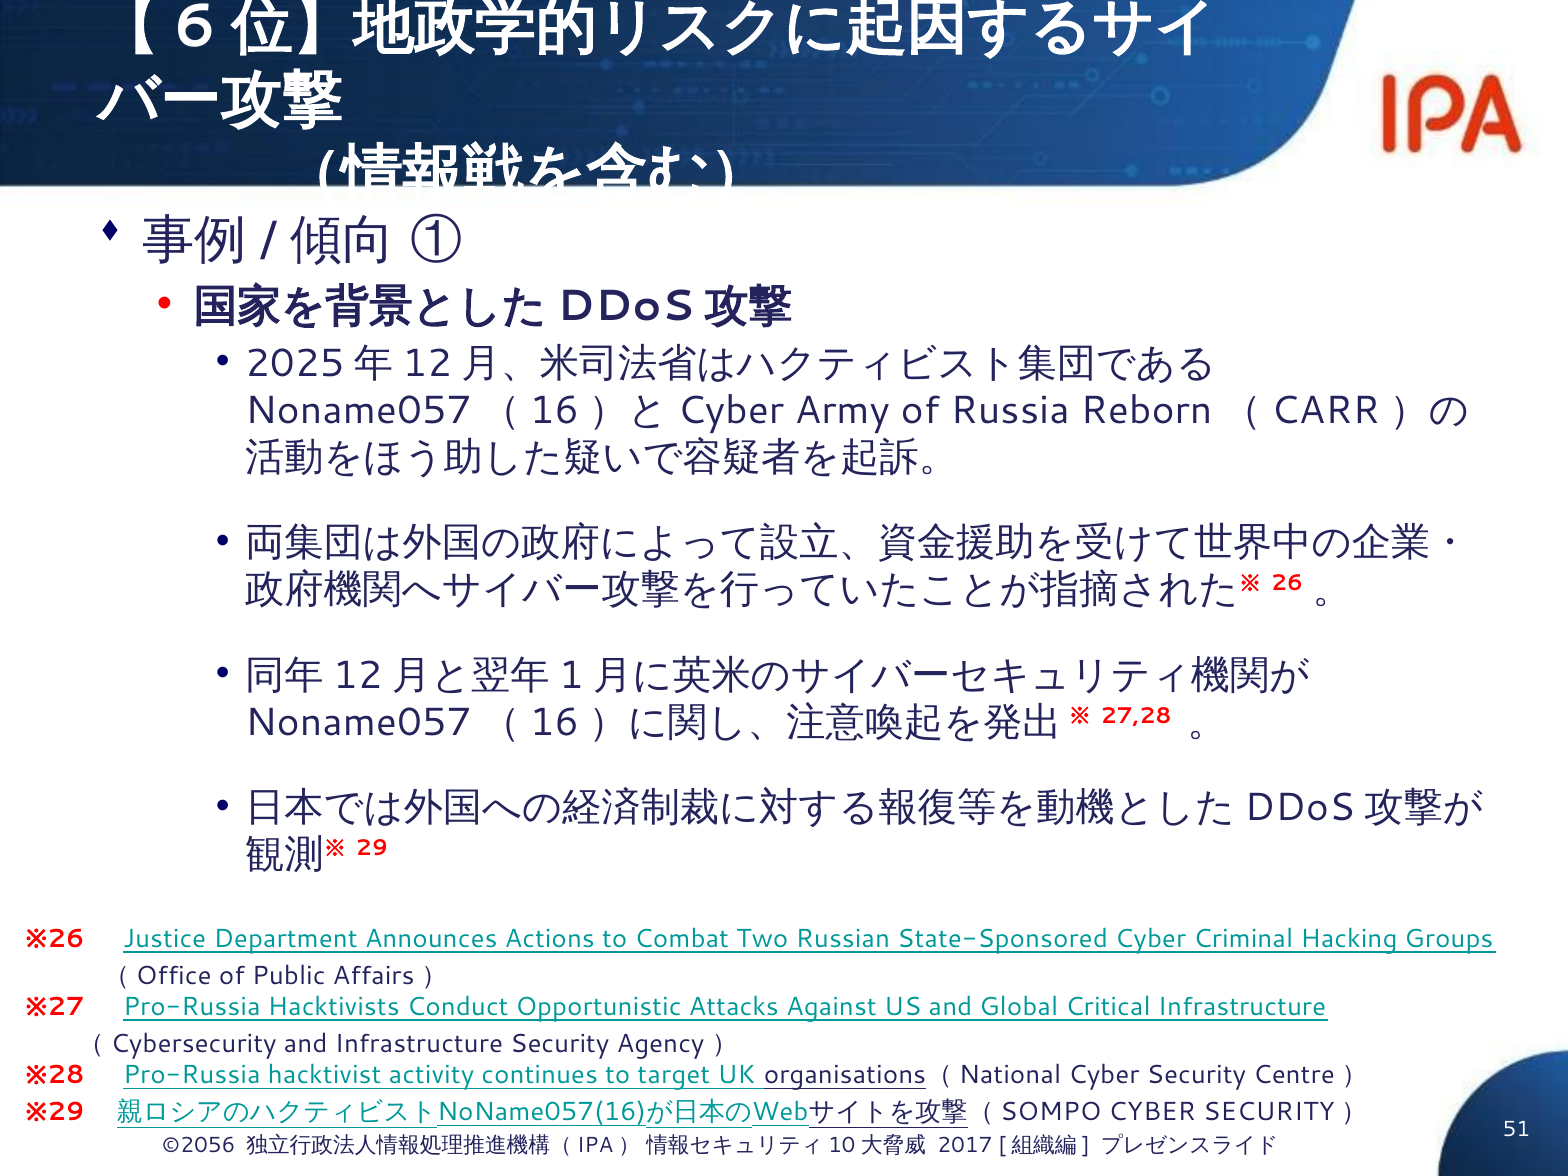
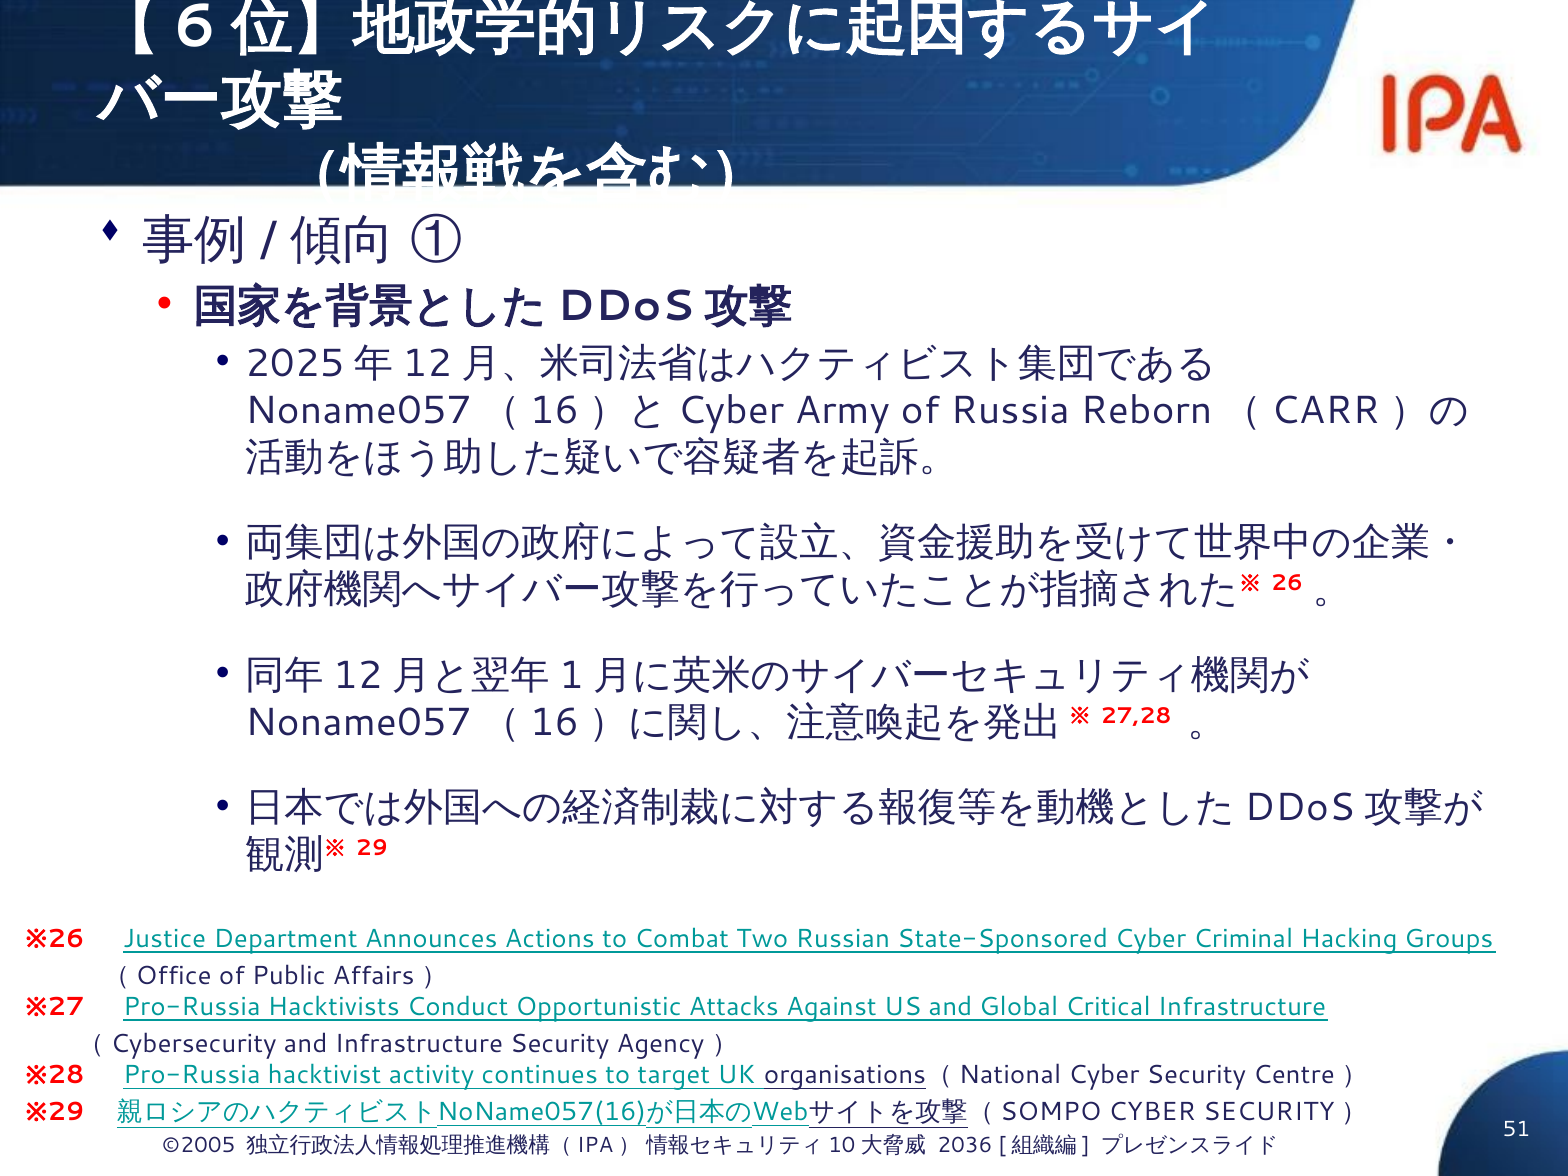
©2056: ©2056 -> ©2005 (198, 1146)
2017: 2017 -> 2036 (965, 1146)
